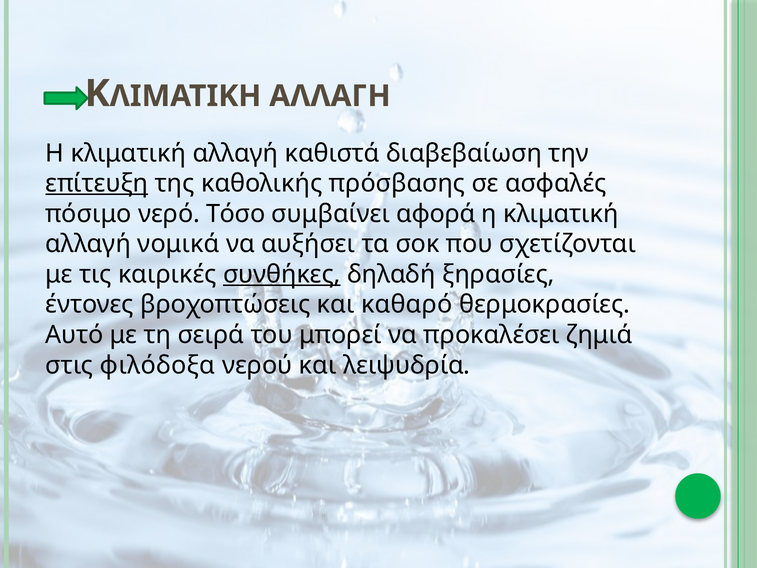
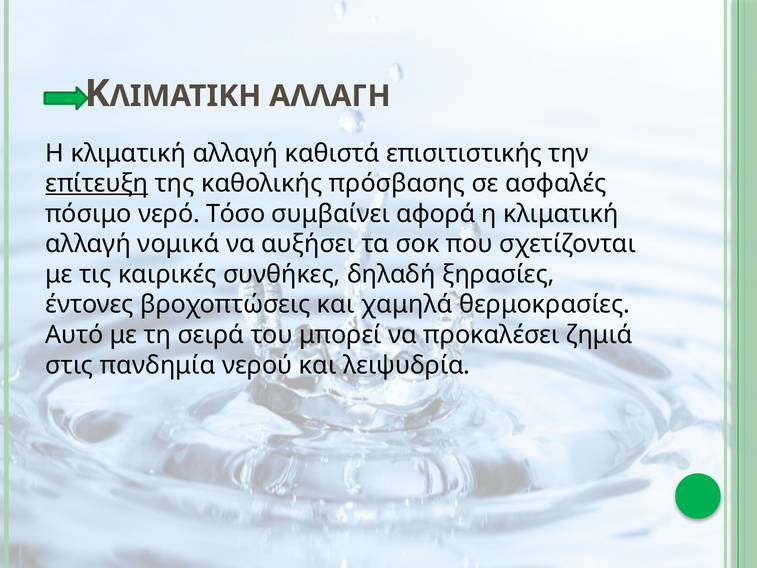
διαβεβαίωση: διαβεβαίωση -> επισιτιστικής (464, 153)
συνθήκες underline: present -> none (282, 274)
καθαρό: καθαρό -> χαμηλά (407, 305)
φιλόδοξα: φιλόδοξα -> πανδημία (158, 365)
